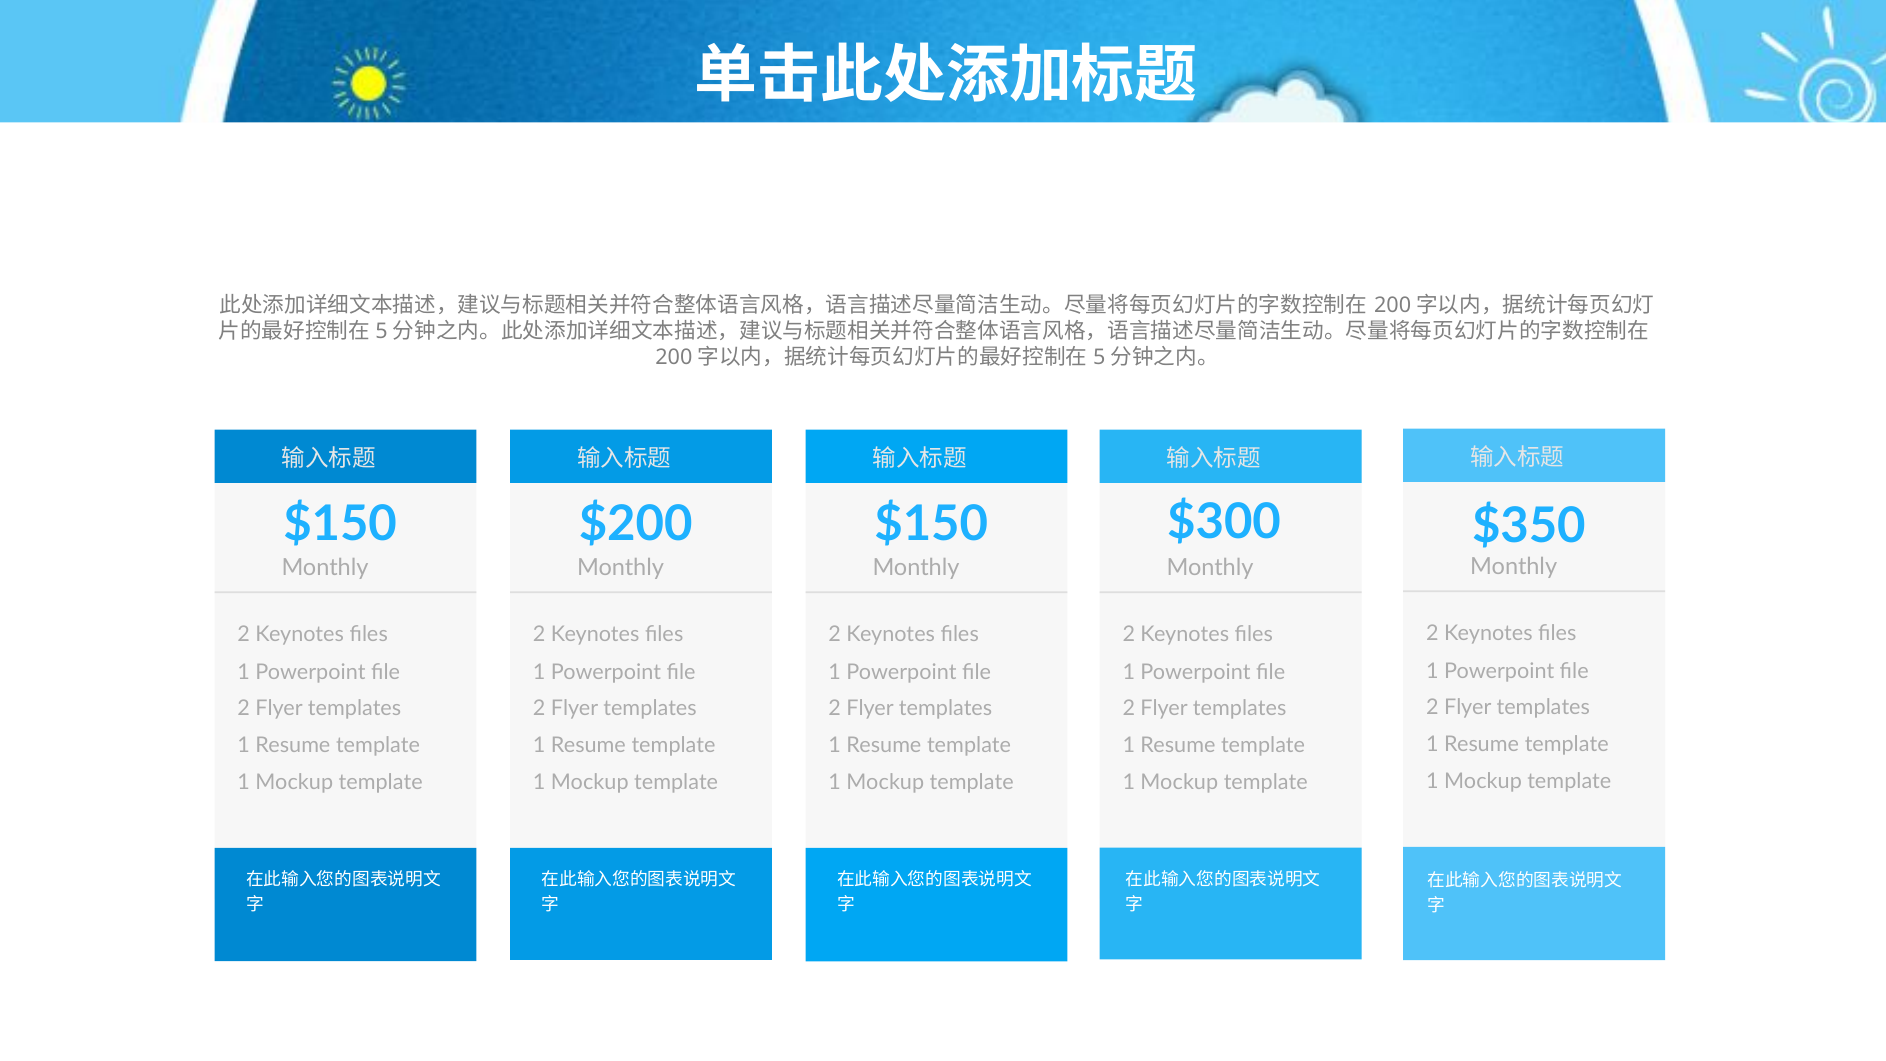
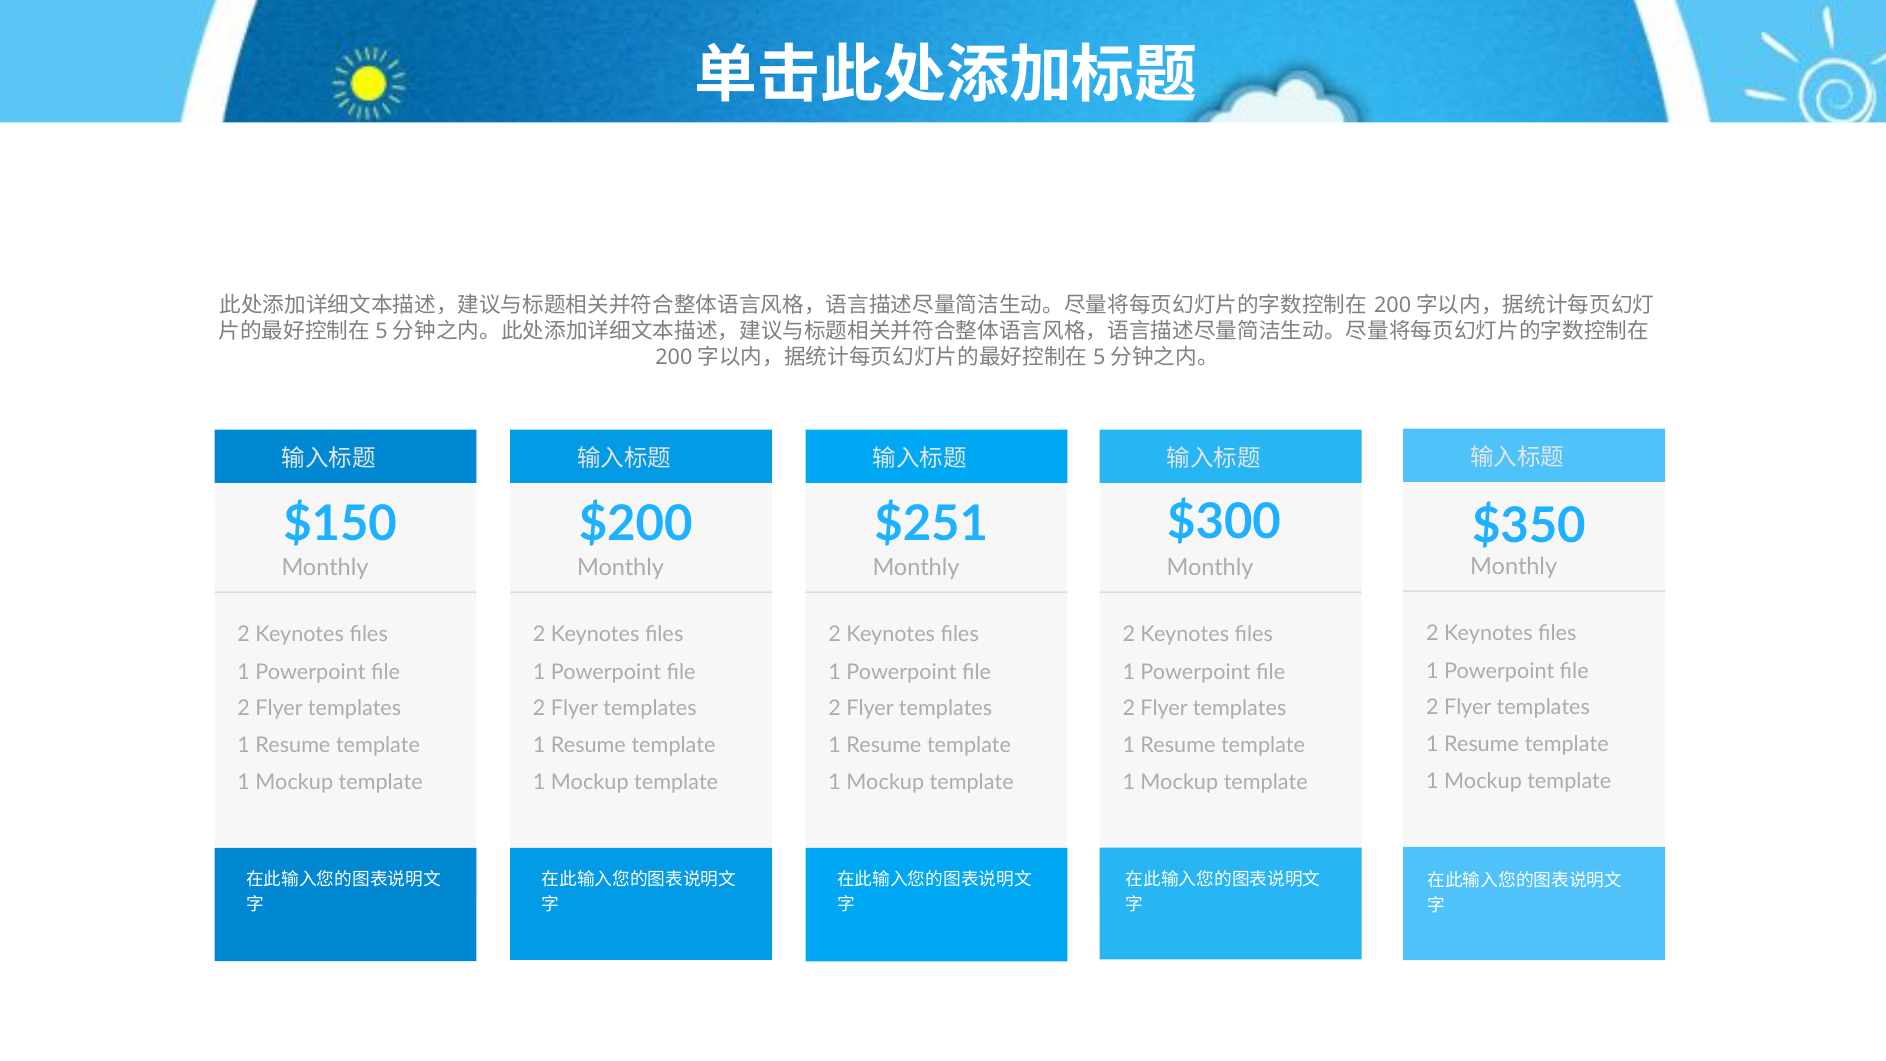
$150: $150 -> $251 (931, 524)
